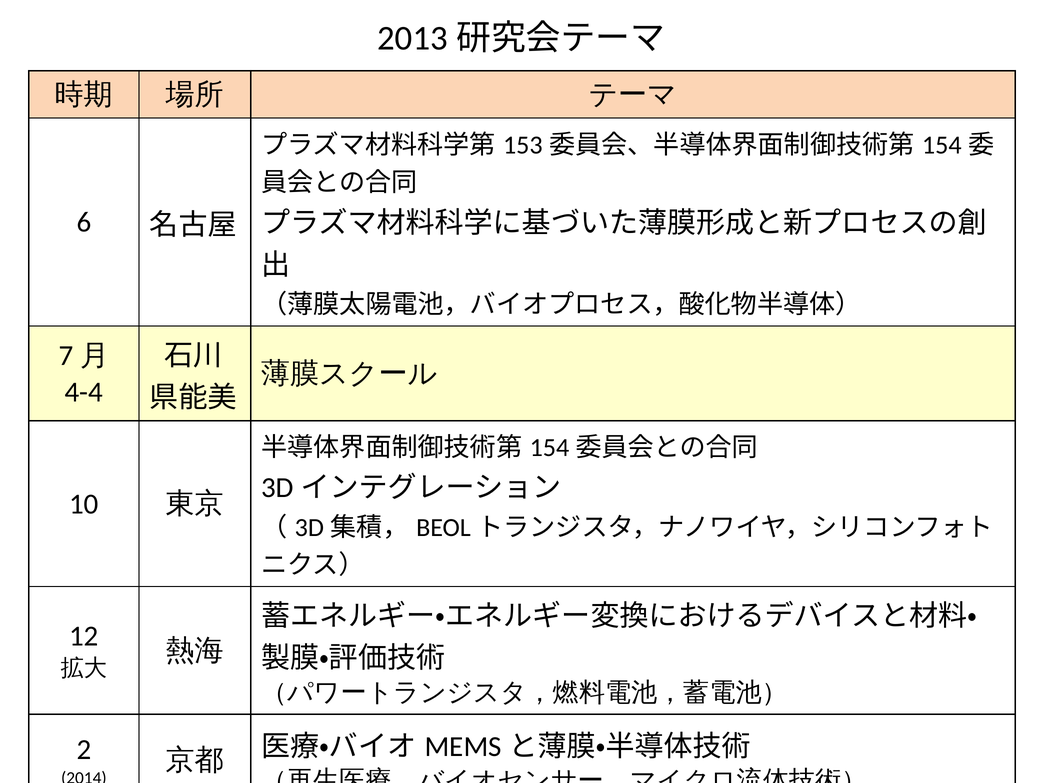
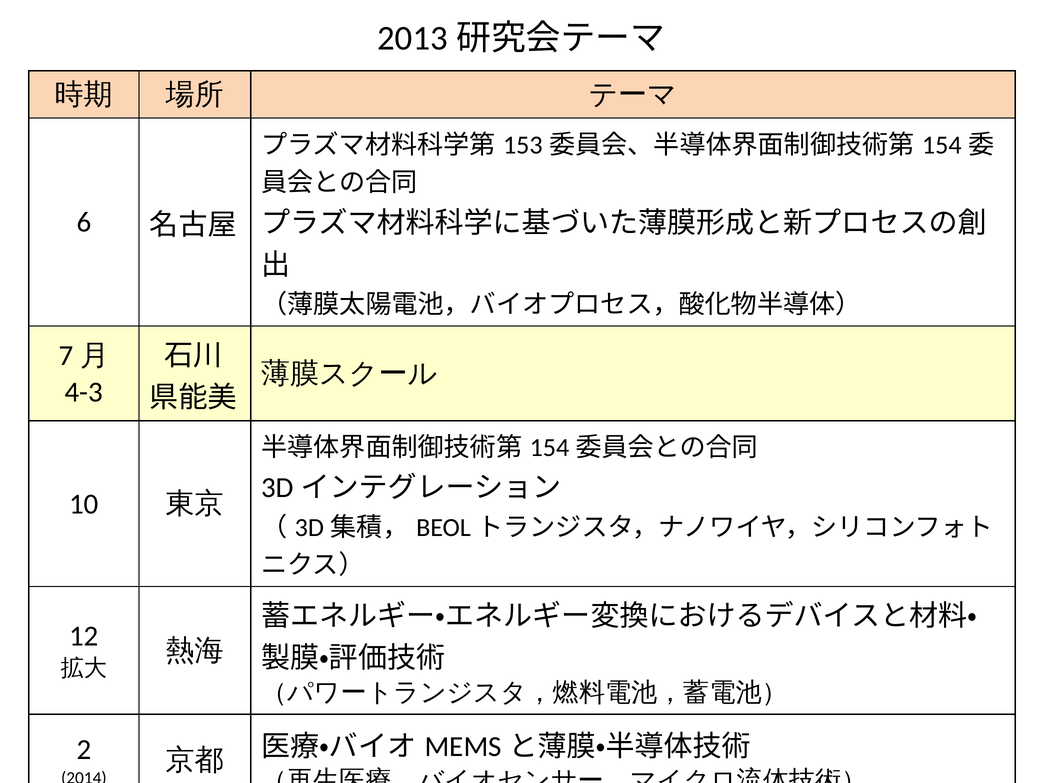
4-4: 4-4 -> 4-3 (84, 392)
